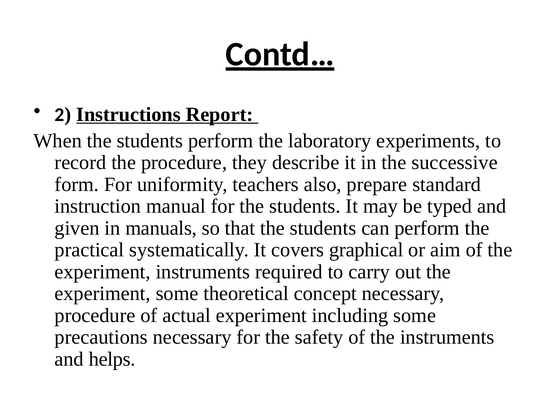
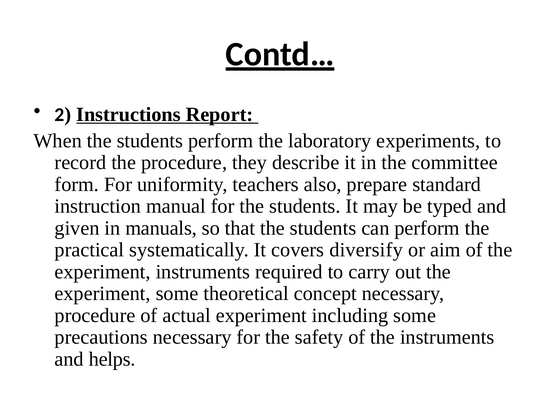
successive: successive -> committee (455, 163)
graphical: graphical -> diversify (366, 250)
